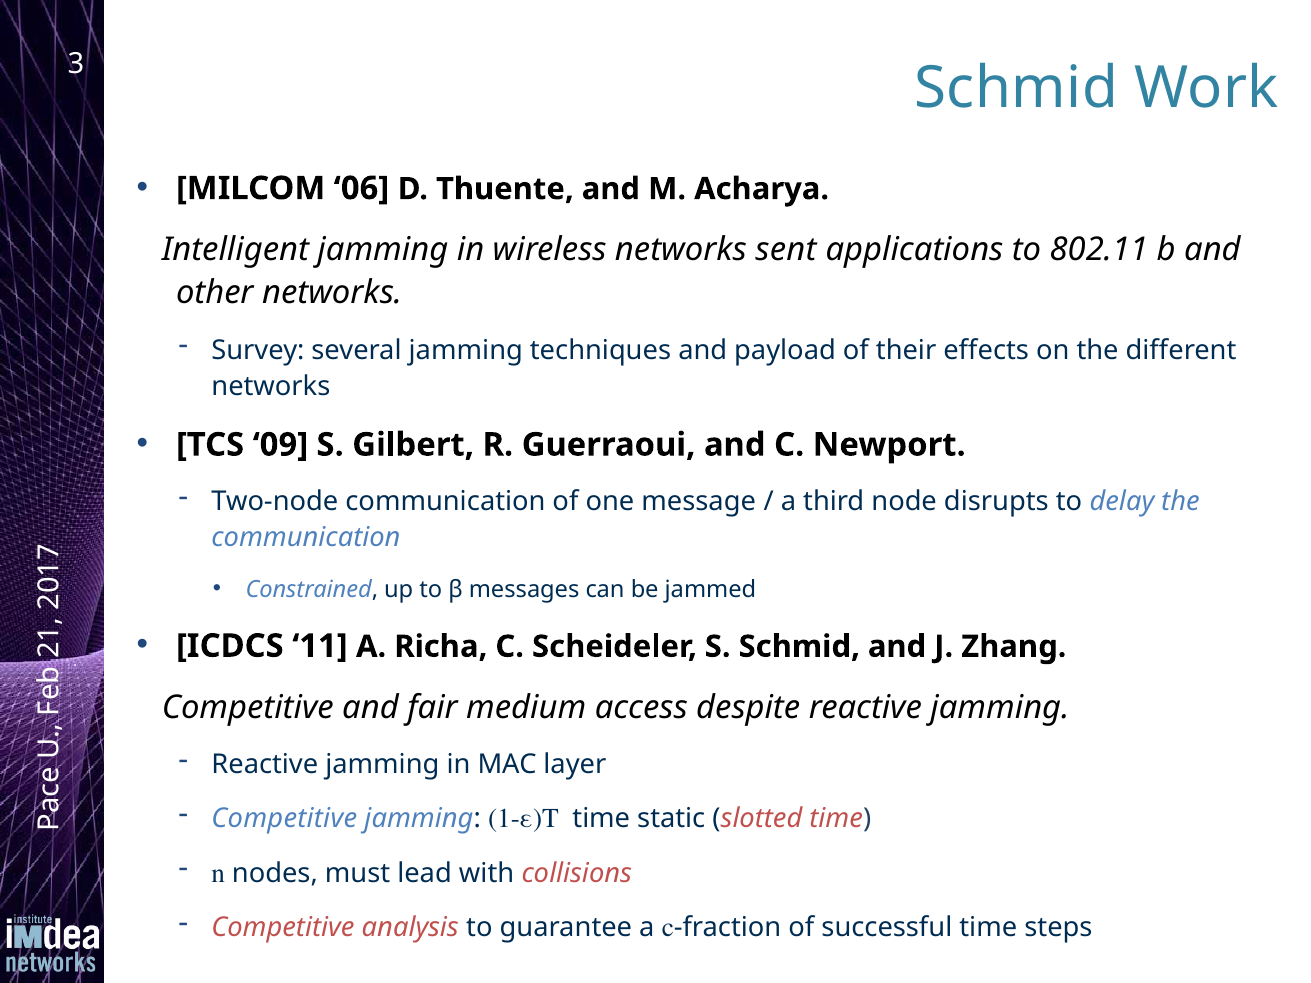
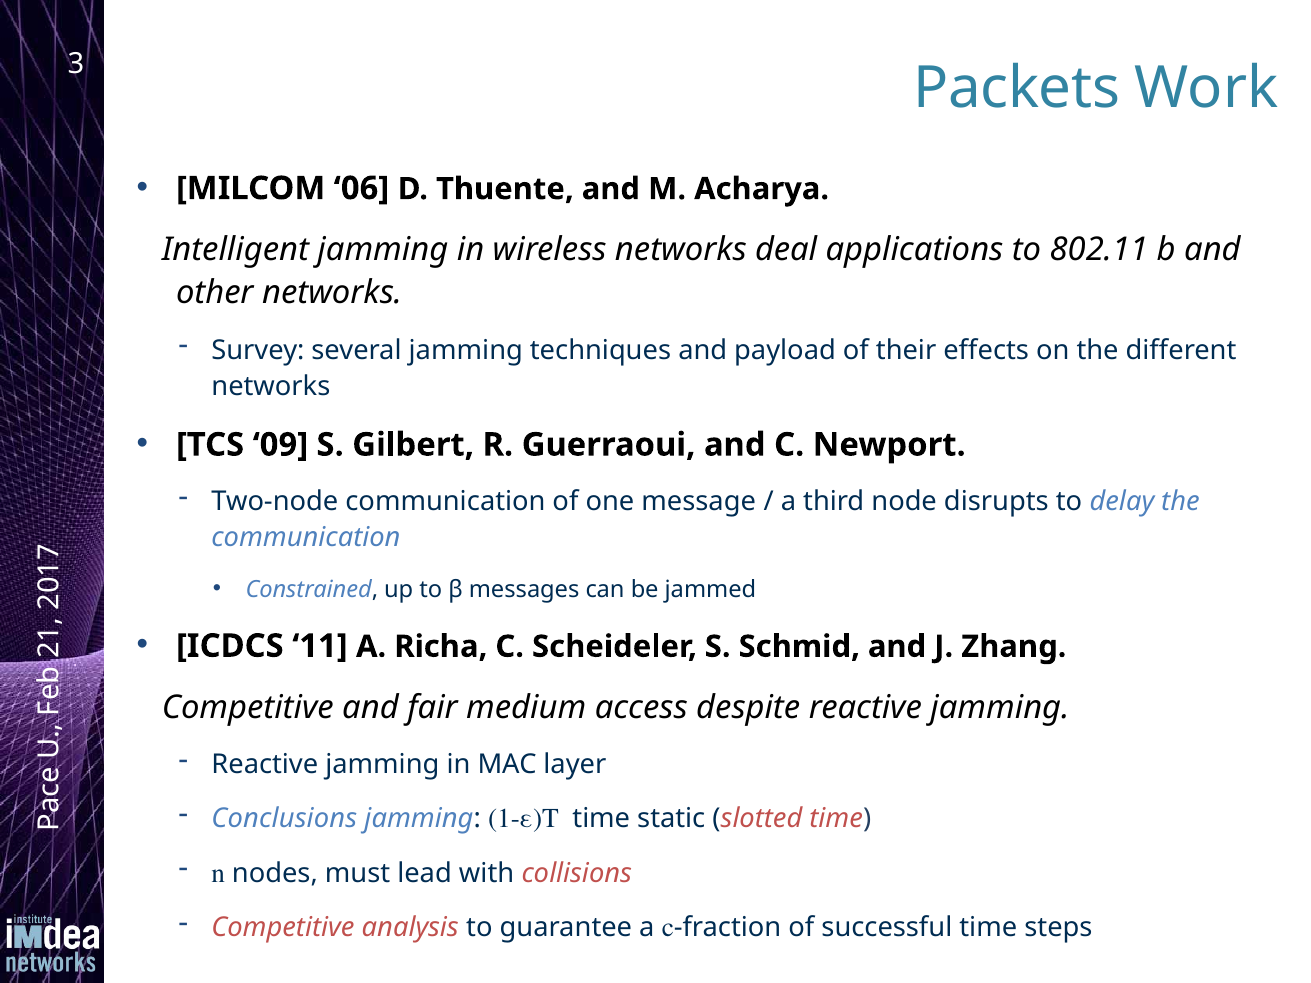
Schmid: Schmid -> Packets (1017, 88)
sent: sent -> deal (786, 250)
Competitive: Competitive -> Conclusions (284, 819)
